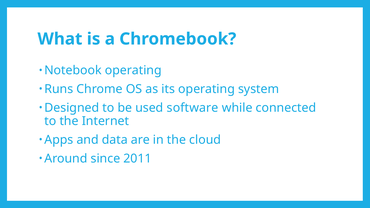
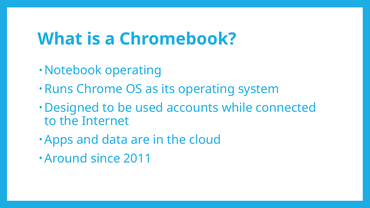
software: software -> accounts (193, 108)
